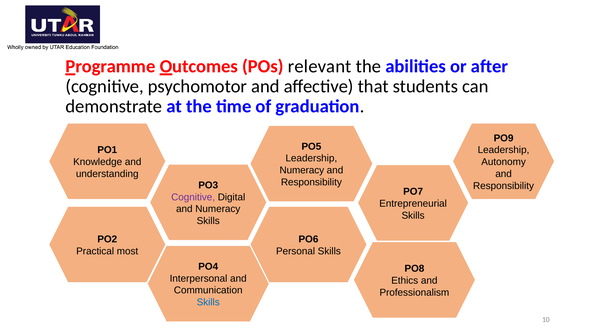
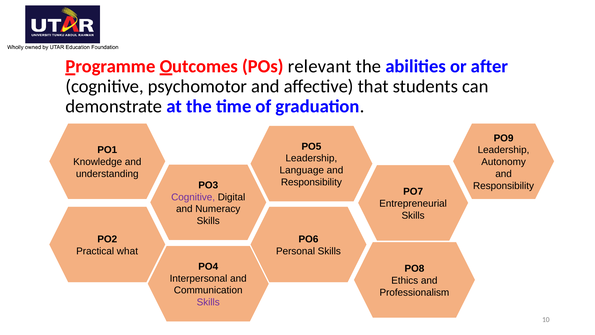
Numeracy: Numeracy -> Language (302, 170)
most: most -> what (127, 251)
Skills colour: blue -> purple (208, 302)
